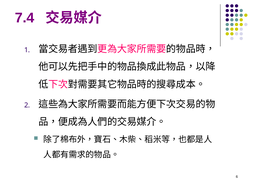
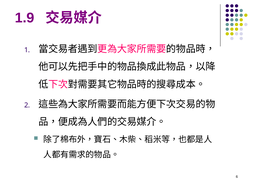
7.4: 7.4 -> 1.9 (25, 18)
